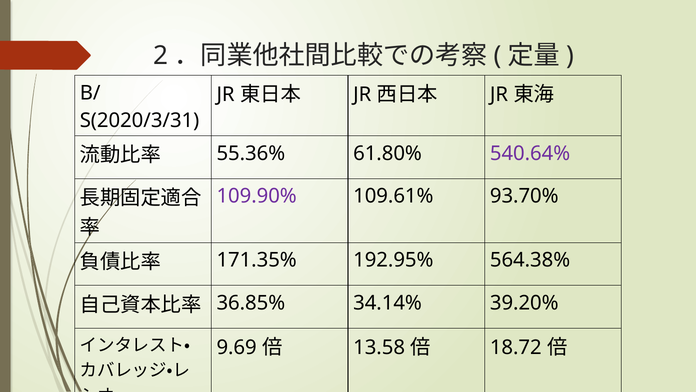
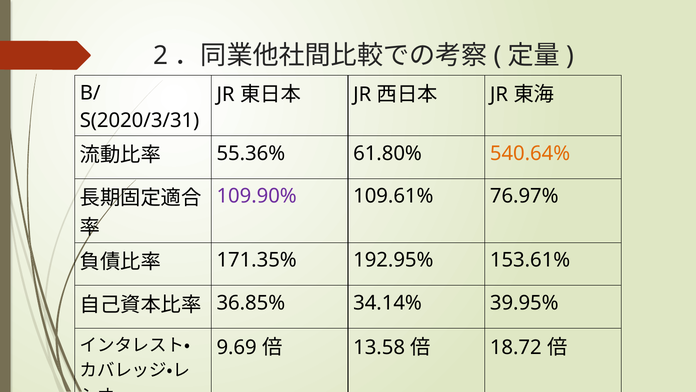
540.64% colour: purple -> orange (530, 153)
93.70%: 93.70% -> 76.97% (524, 196)
564.38%: 564.38% -> 153.61% (530, 260)
39.20%: 39.20% -> 39.95% (524, 303)
